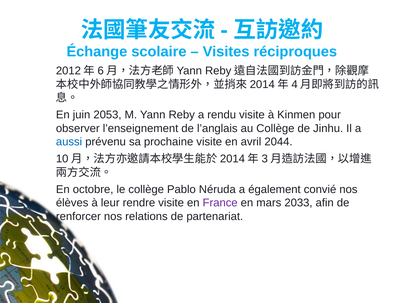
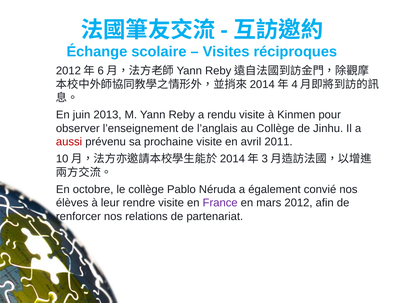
2053: 2053 -> 2013 (107, 115)
aussi colour: blue -> red (69, 142)
2044: 2044 -> 2011 (278, 142)
2033: 2033 -> 2012 (298, 203)
